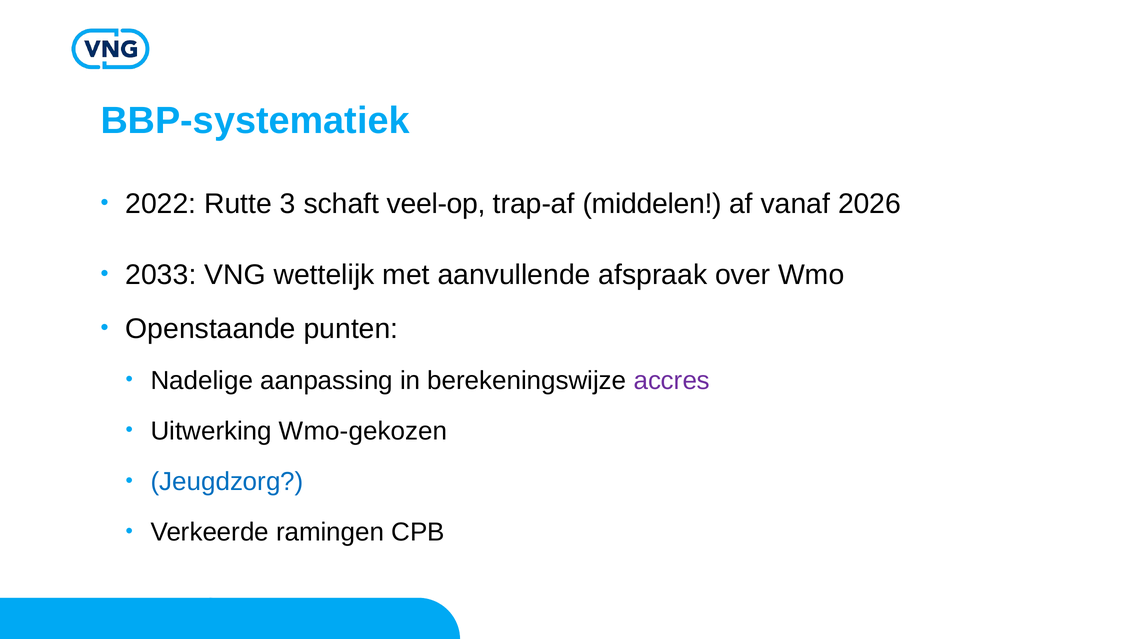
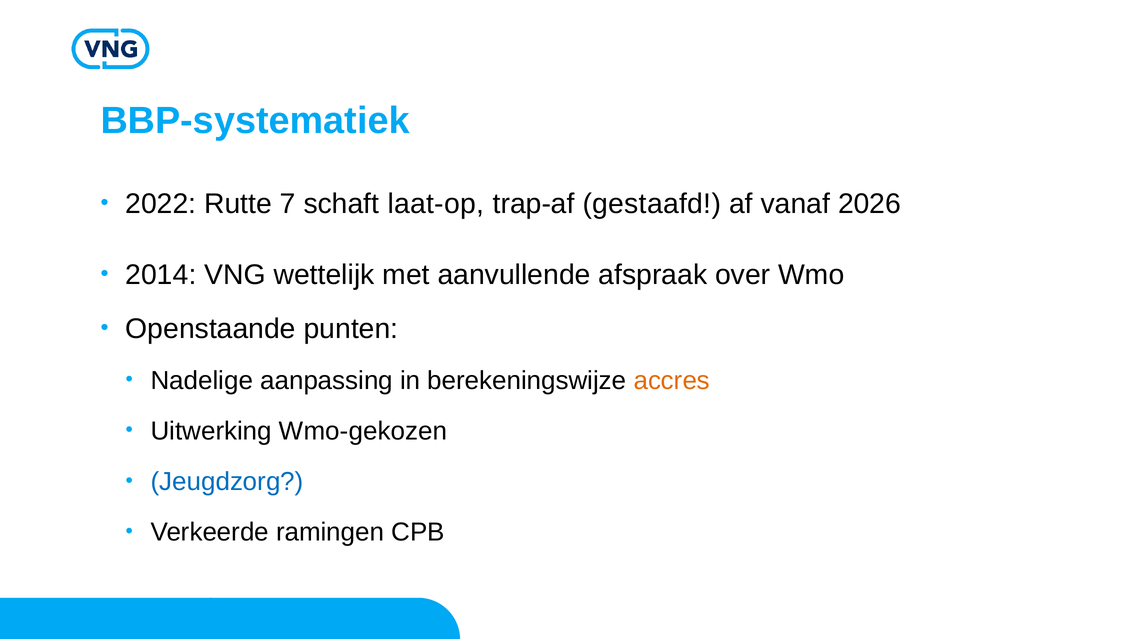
3: 3 -> 7 (288, 204)
veel-op: veel-op -> laat-op (436, 204)
middelen: middelen -> gestaafd (652, 204)
2033: 2033 -> 2014 (161, 275)
accres colour: purple -> orange (672, 380)
